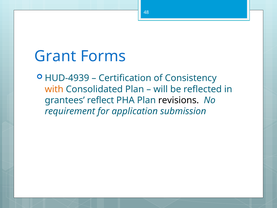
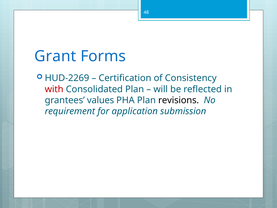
HUD-4939: HUD-4939 -> HUD-2269 (67, 78)
with colour: orange -> red (54, 89)
reflect: reflect -> values (101, 100)
